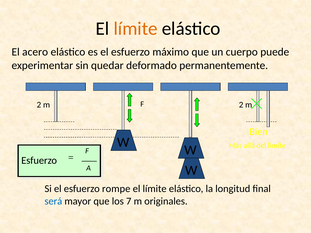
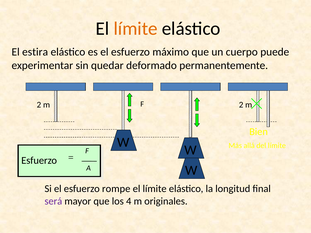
acero: acero -> estira (35, 52)
será colour: blue -> purple (53, 201)
7: 7 -> 4 (129, 201)
